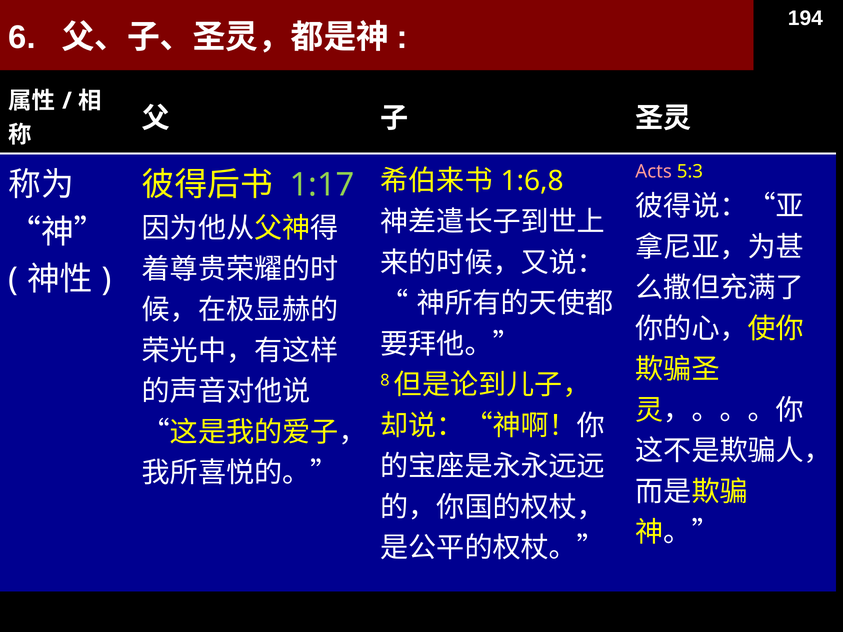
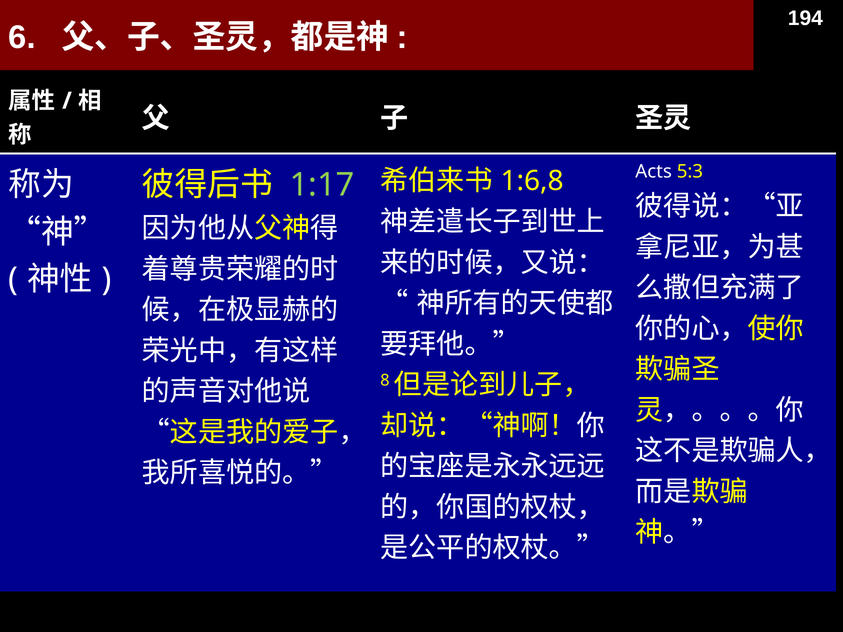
Acts colour: pink -> white (654, 172)
